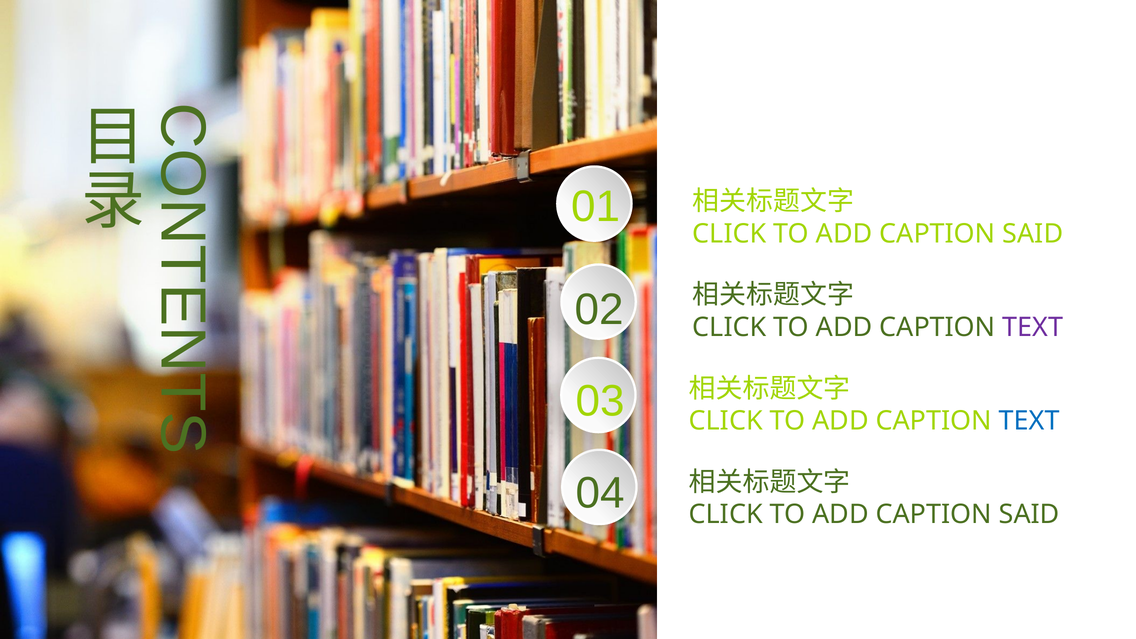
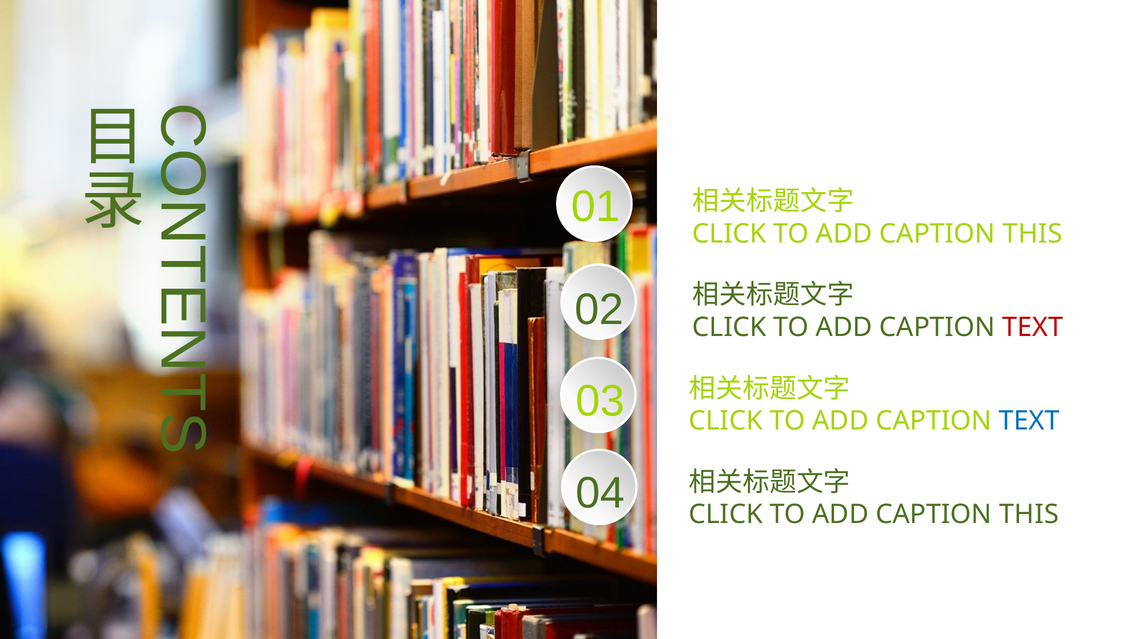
SAID: SAID -> THIS (1033, 234)
TEXT colour: purple -> red (1033, 327)
SAID: SAID -> THIS (1029, 515)
